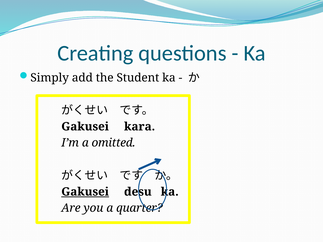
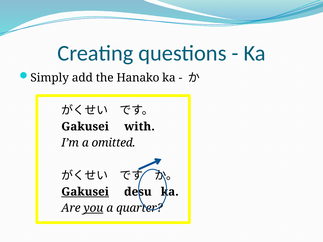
Student: Student -> Hanako (138, 78)
kara: kara -> with (140, 127)
you underline: none -> present (93, 208)
